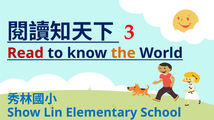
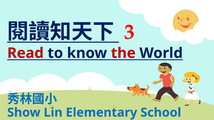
the colour: orange -> red (123, 53)
